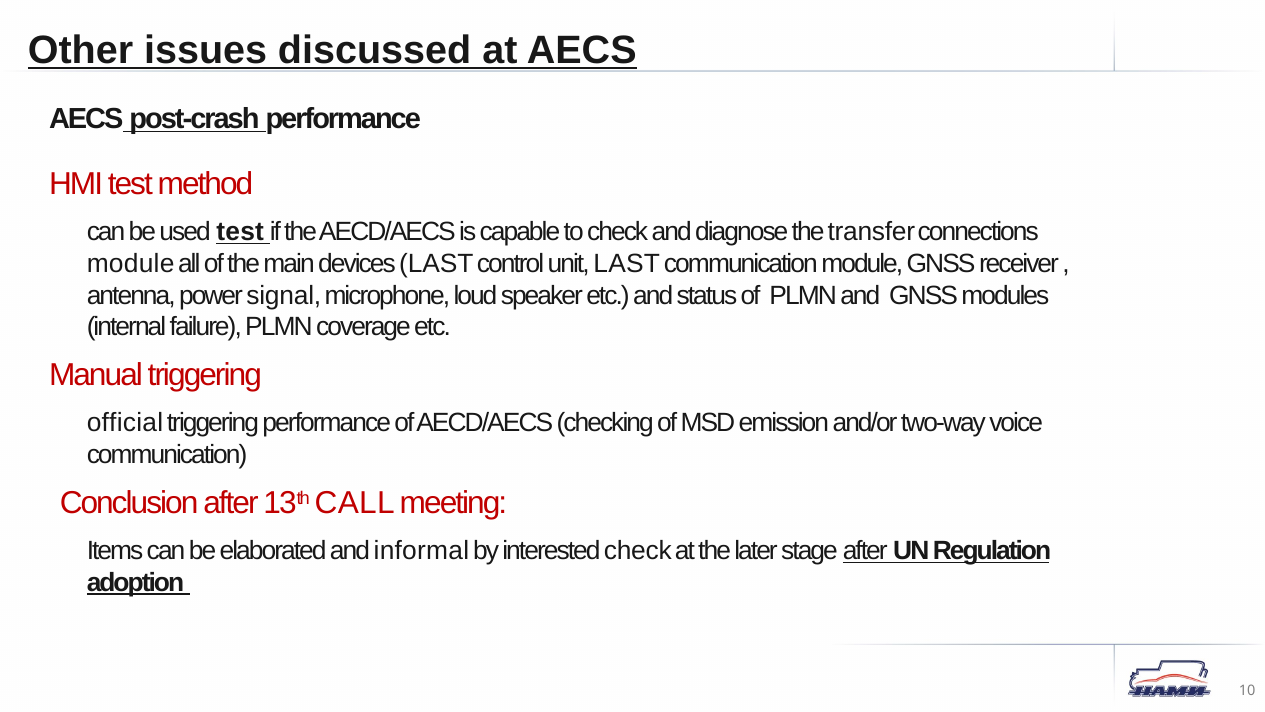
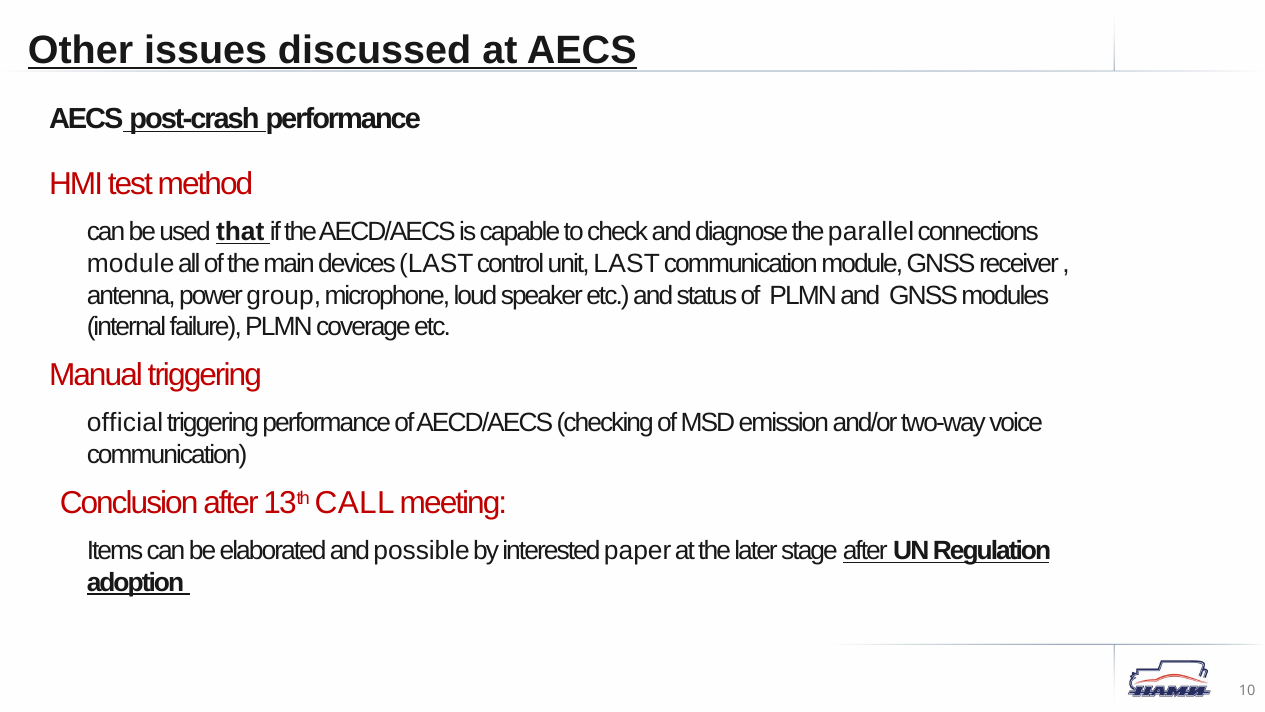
used test: test -> that (240, 232)
transfer: transfer -> parallel (871, 232)
signal: signal -> group (284, 295)
informal: informal -> possible (422, 550)
interested check: check -> paper (638, 550)
